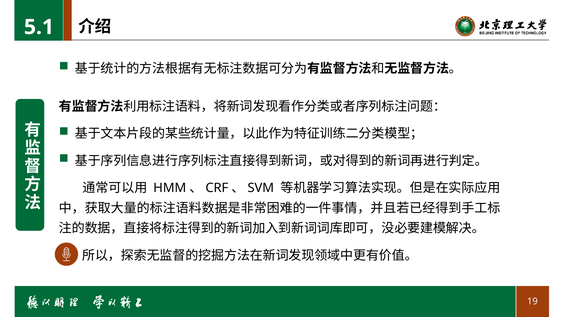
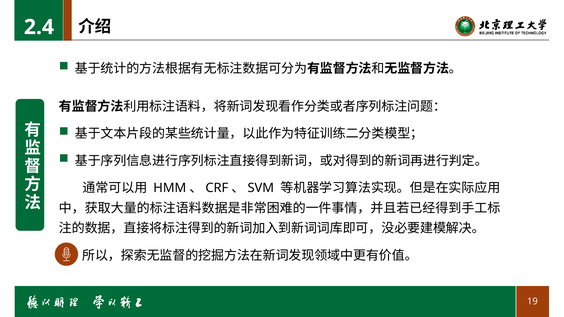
5.1: 5.1 -> 2.4 (39, 27)
